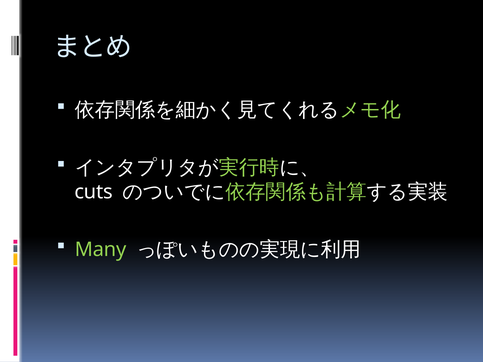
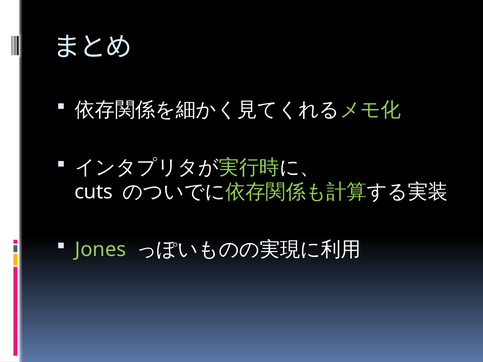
Many: Many -> Jones (101, 250)
